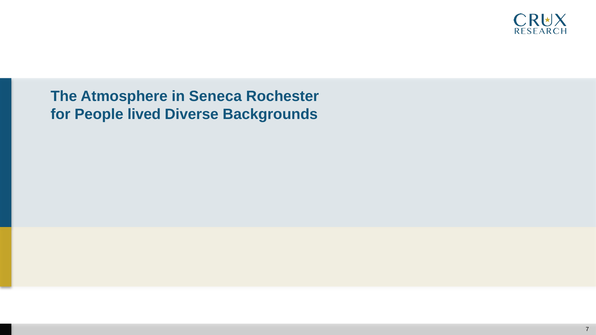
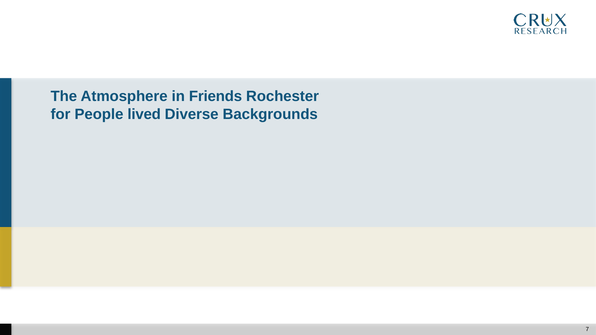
Seneca: Seneca -> Friends (216, 96)
